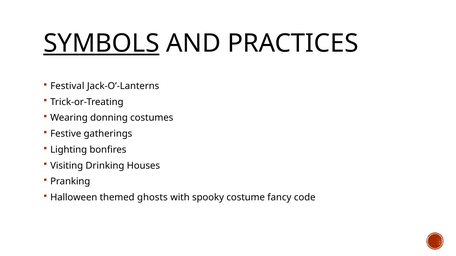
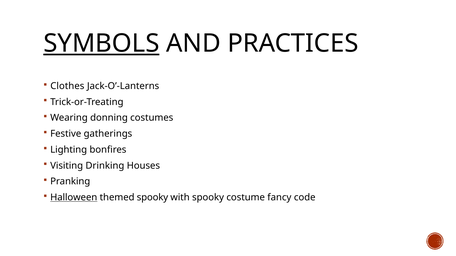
Festival: Festival -> Clothes (67, 86)
Halloween underline: none -> present (74, 198)
themed ghosts: ghosts -> spooky (152, 198)
